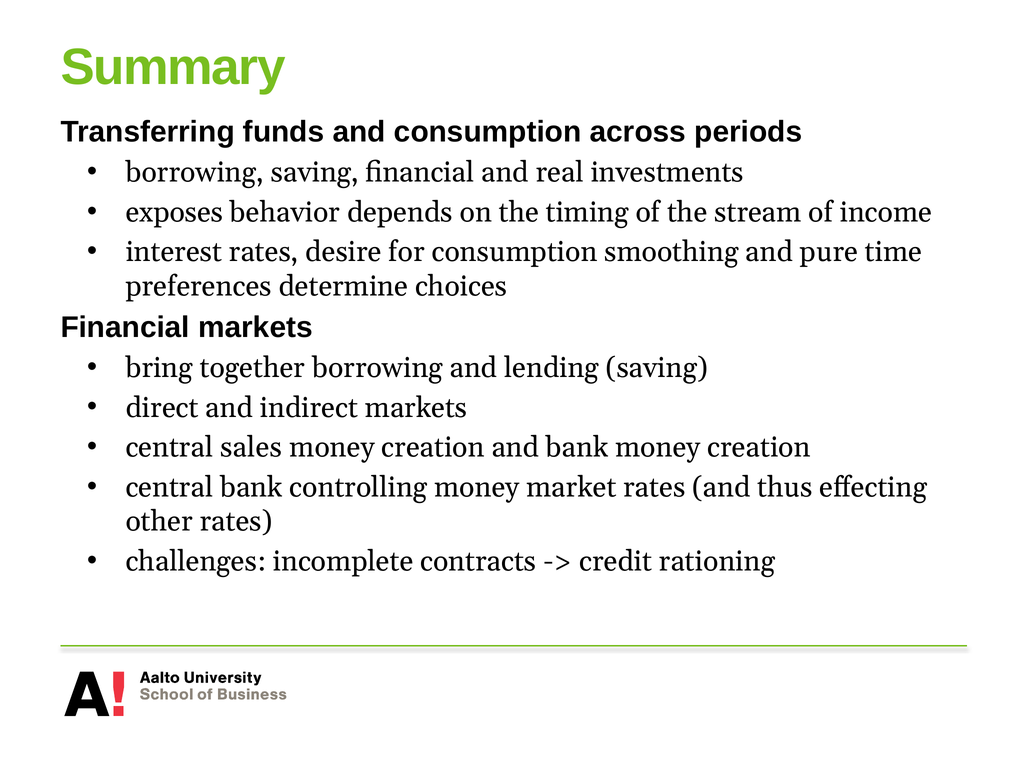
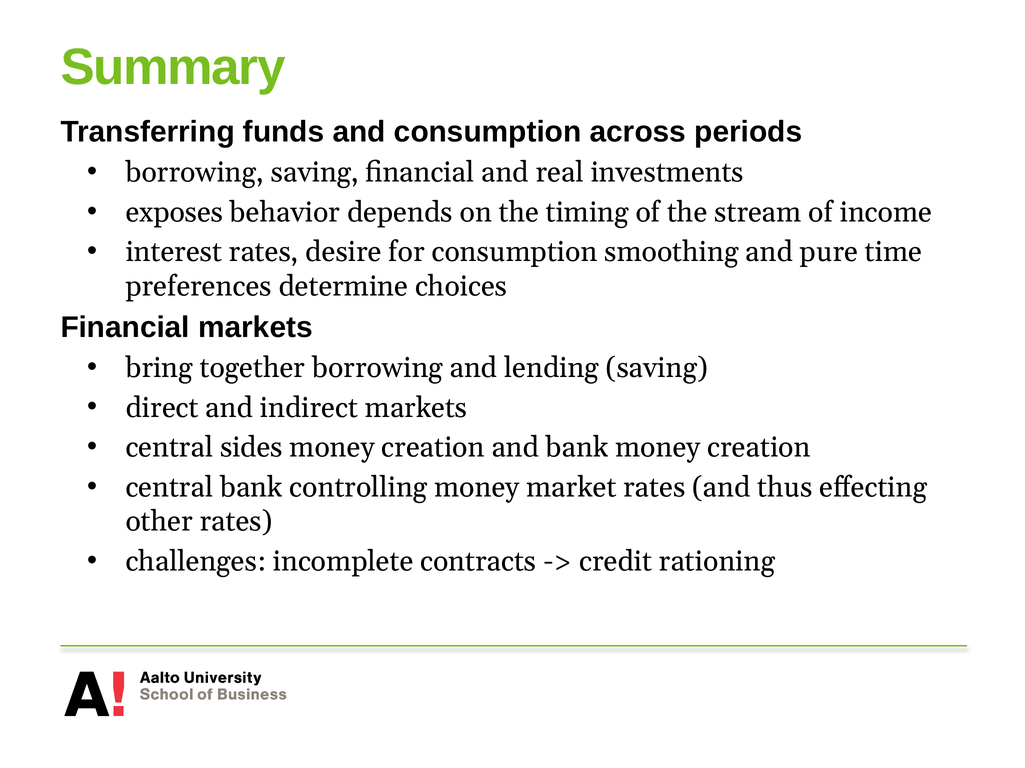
sales: sales -> sides (251, 448)
